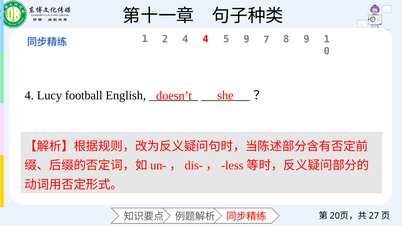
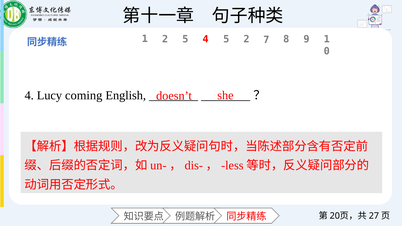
2 4: 4 -> 5 (185, 39)
5 9: 9 -> 2 (246, 39)
football: football -> coming (84, 95)
